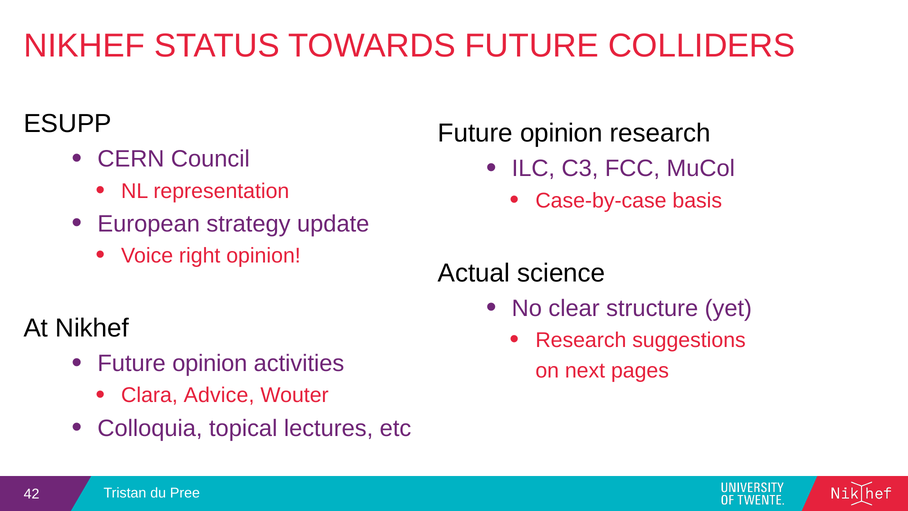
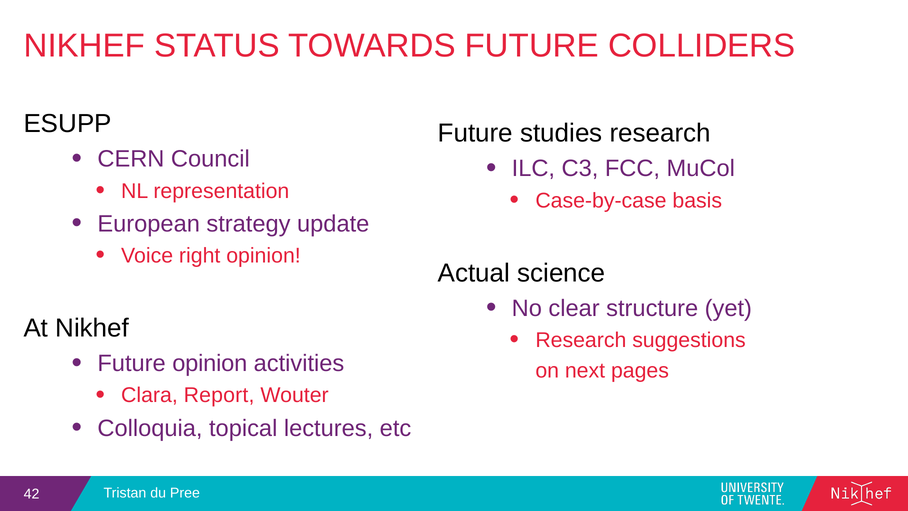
opinion: opinion -> studies (561, 133)
Advice: Advice -> Report (219, 395)
